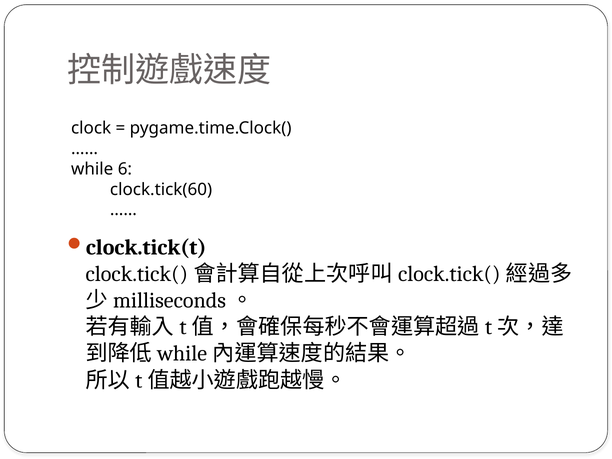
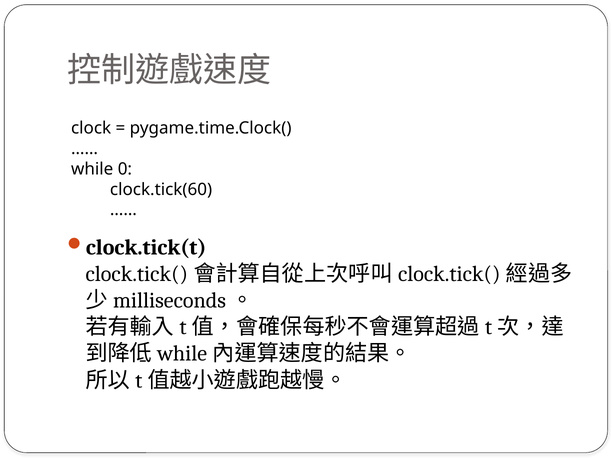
6: 6 -> 0 (125, 169)
